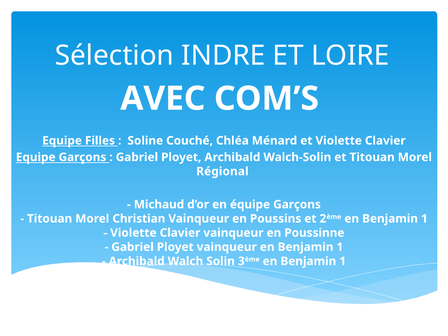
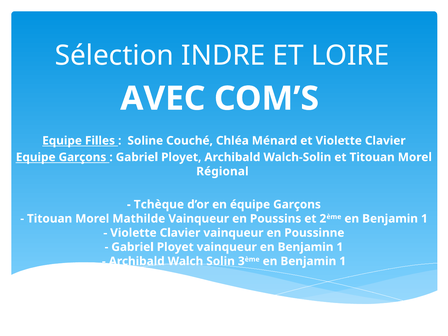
Michaud: Michaud -> Tchèque (159, 204)
Christian: Christian -> Mathilde (139, 219)
